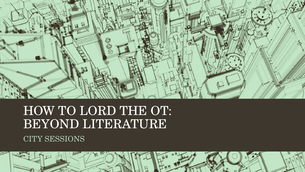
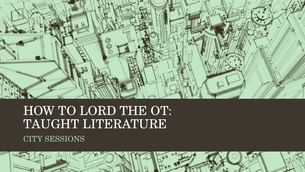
BEYOND: BEYOND -> TAUGHT (51, 124)
